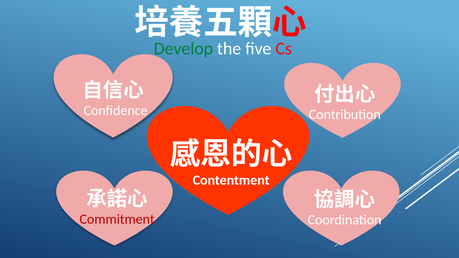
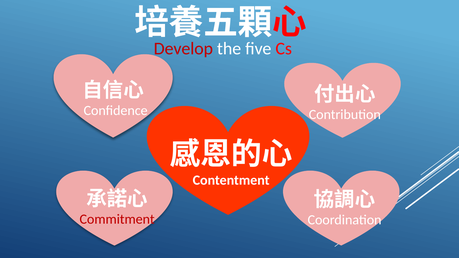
Develop colour: green -> red (183, 49)
